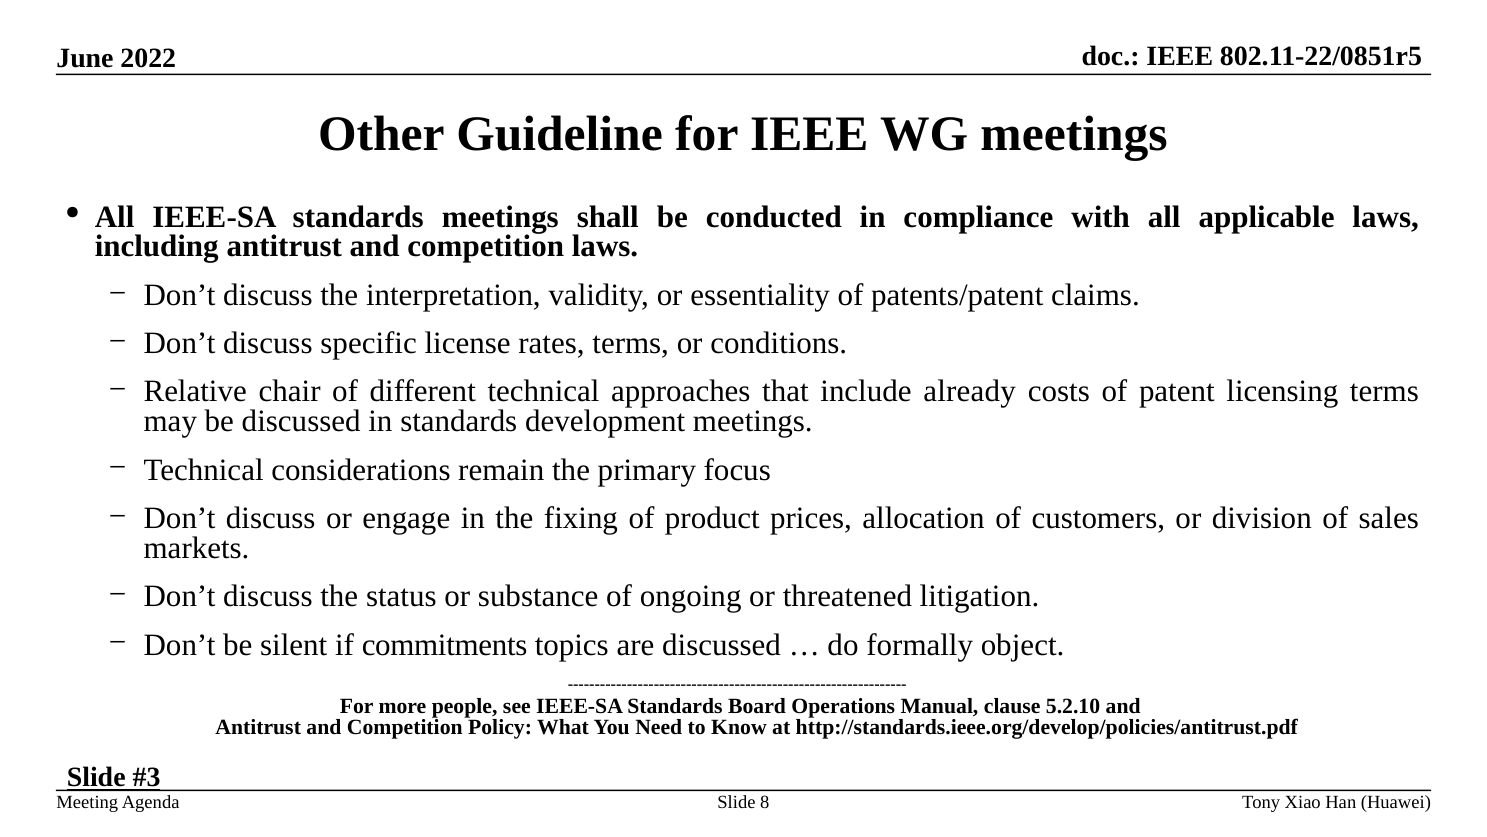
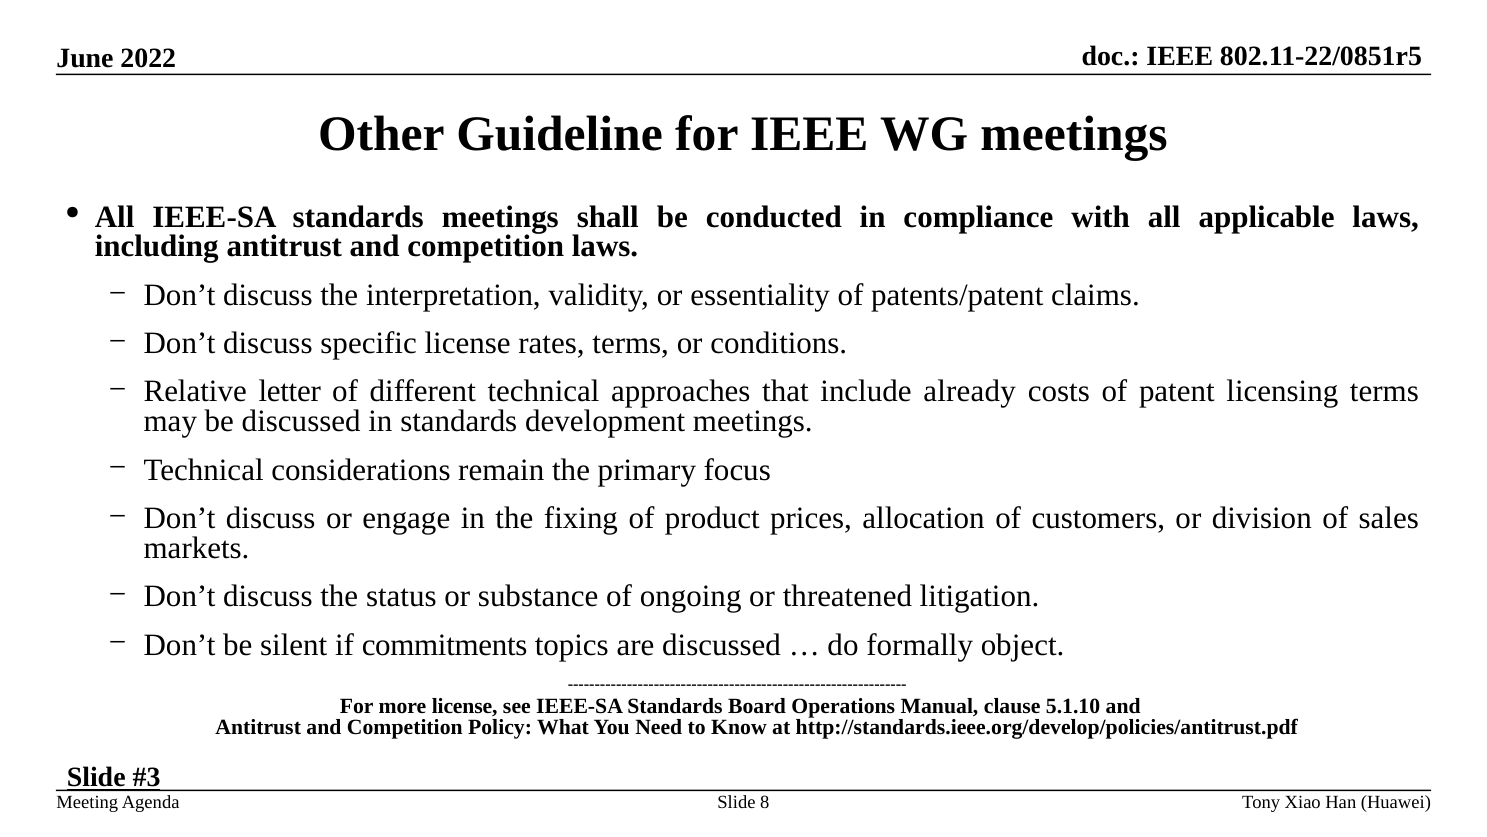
chair: chair -> letter (290, 391)
more people: people -> license (465, 706)
5.2.10: 5.2.10 -> 5.1.10 (1073, 706)
